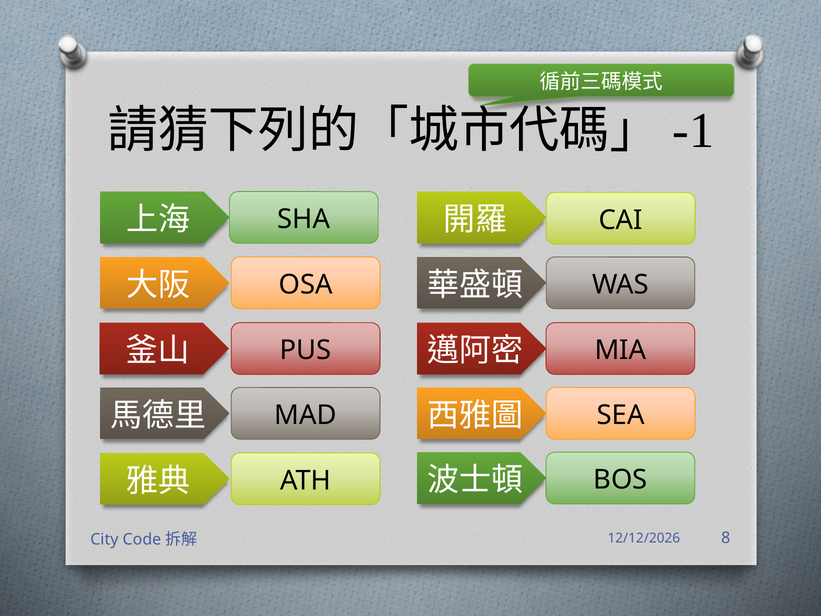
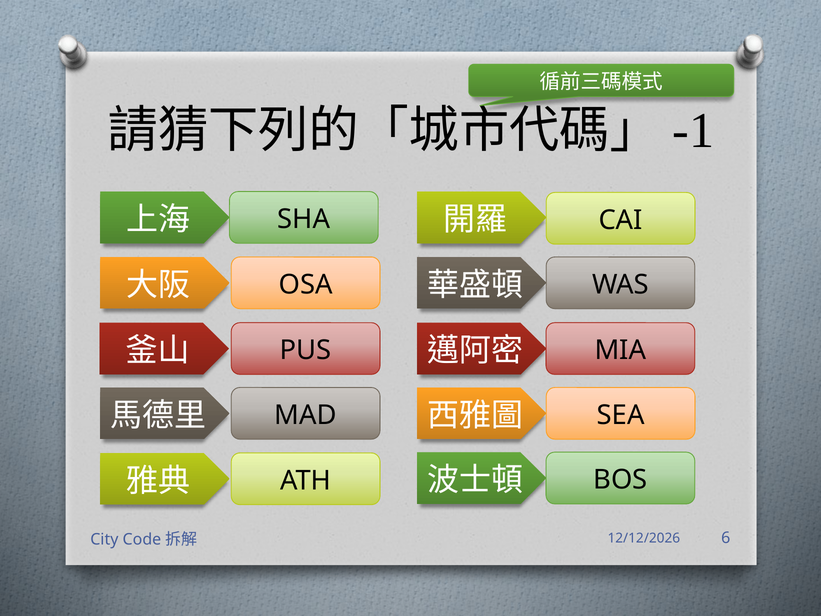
8: 8 -> 6 (726, 538)
